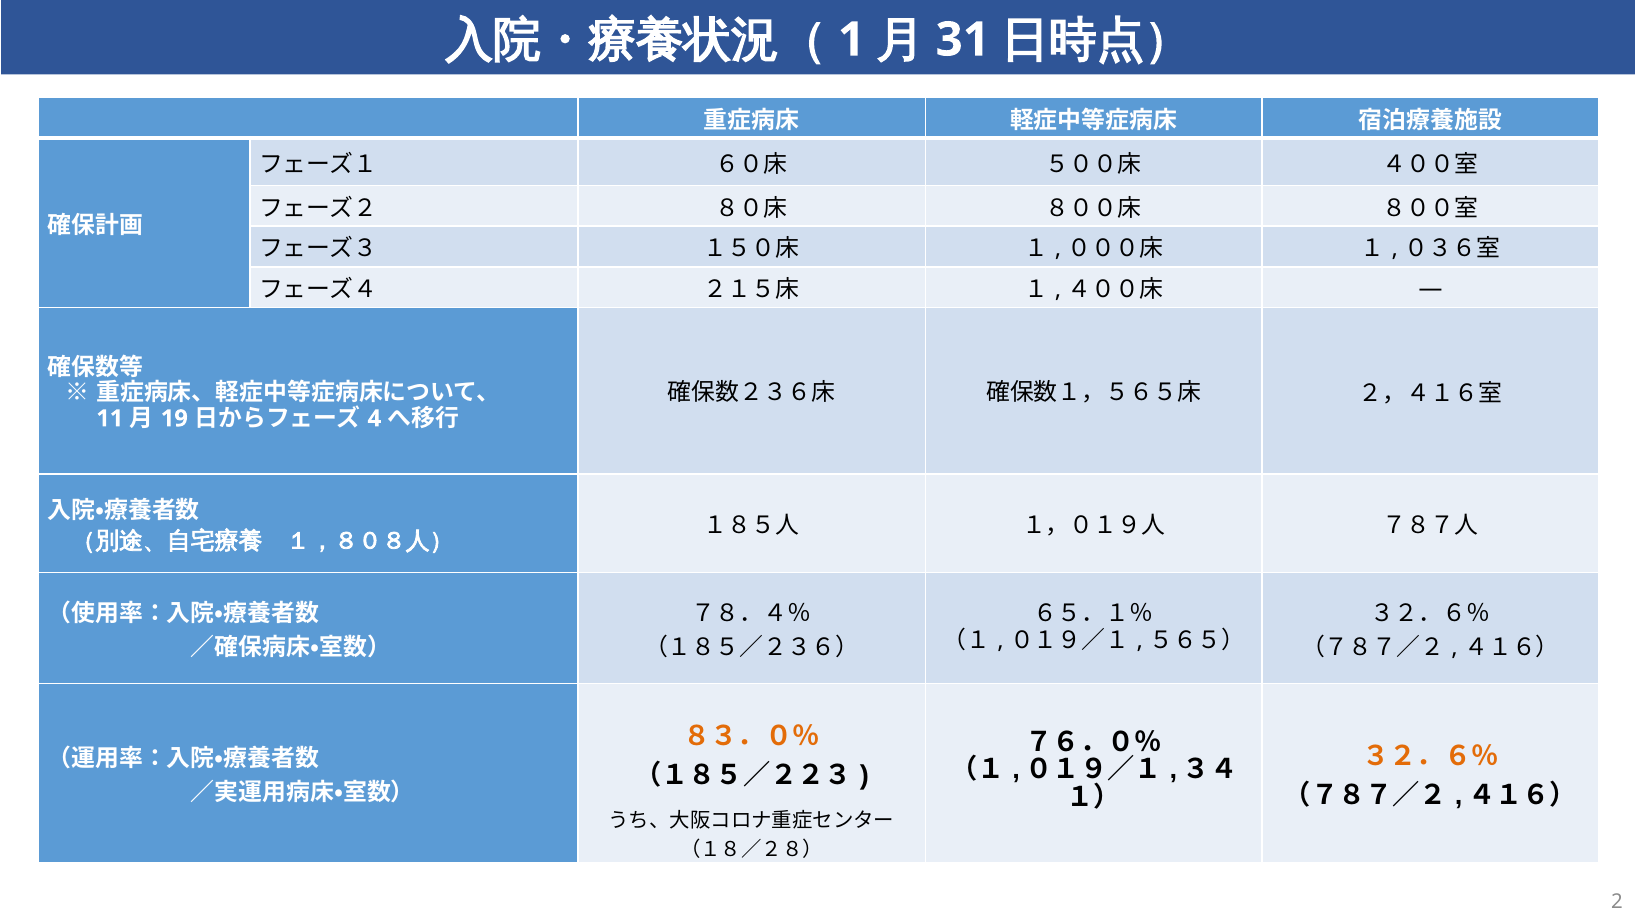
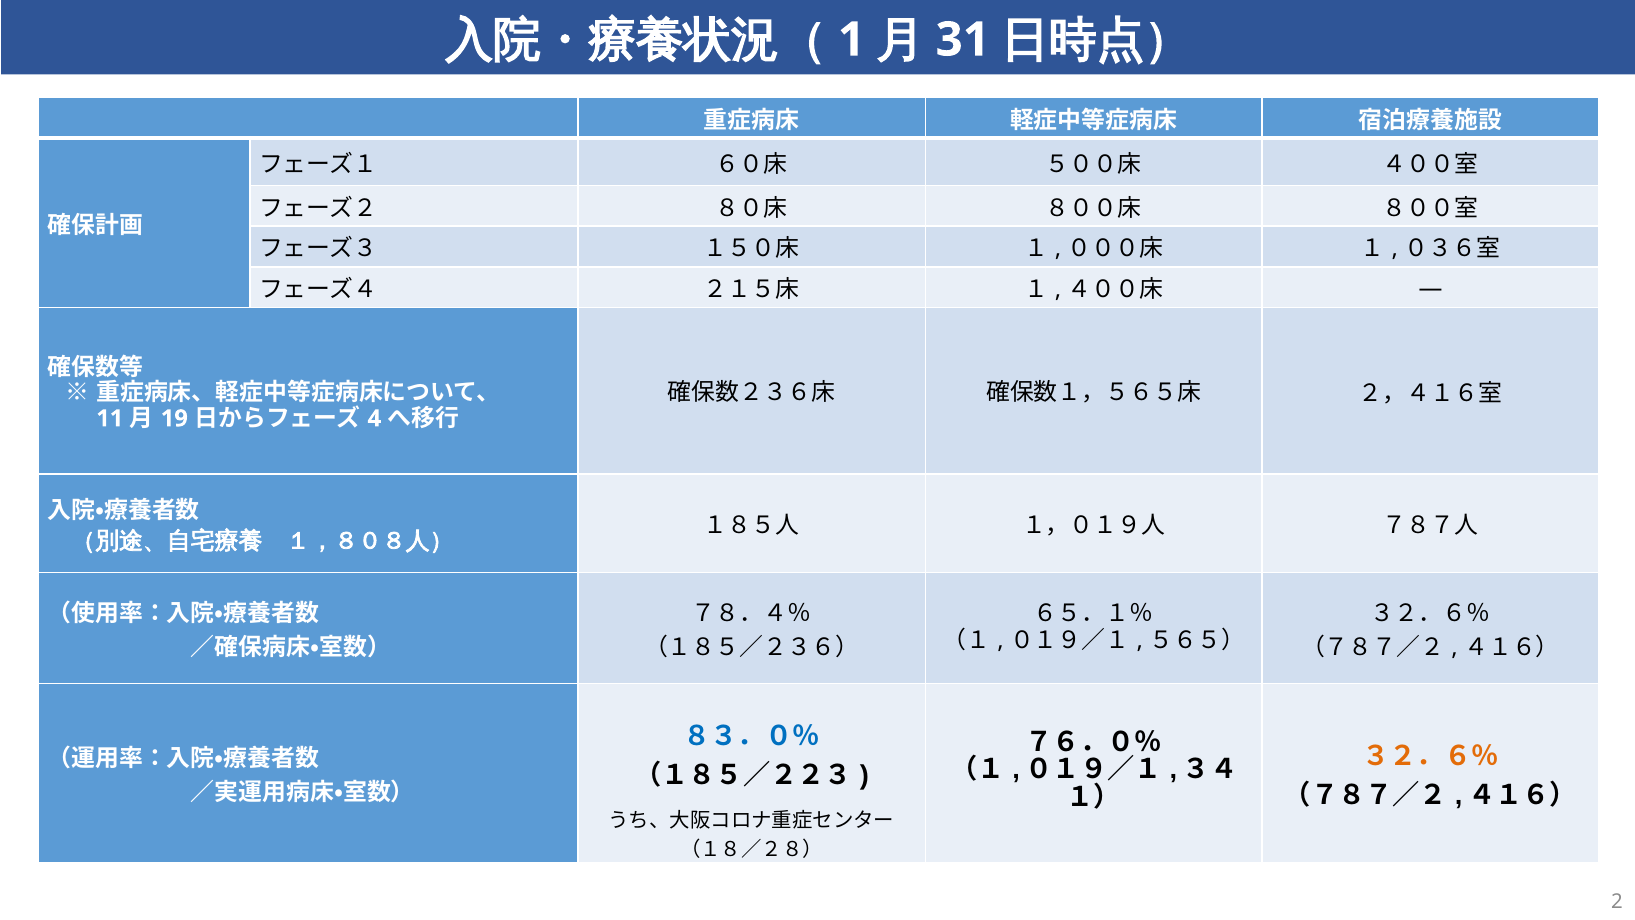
８３．０％ colour: orange -> blue (752, 736)
